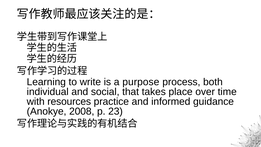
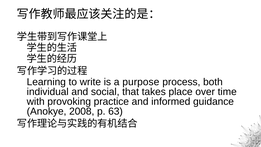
resources: resources -> provoking (69, 101)
23: 23 -> 63 (116, 111)
